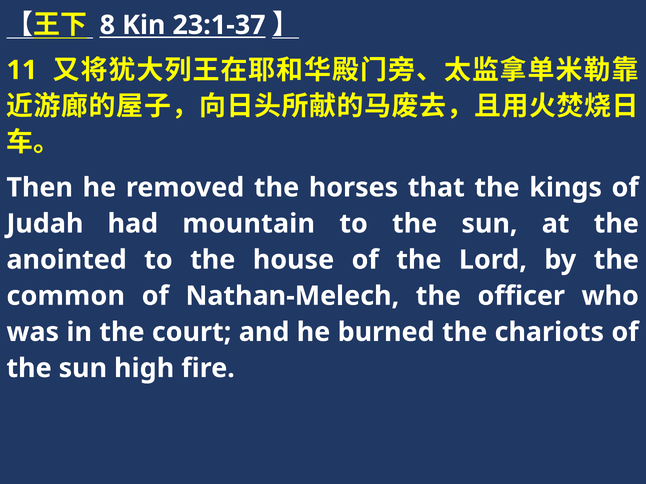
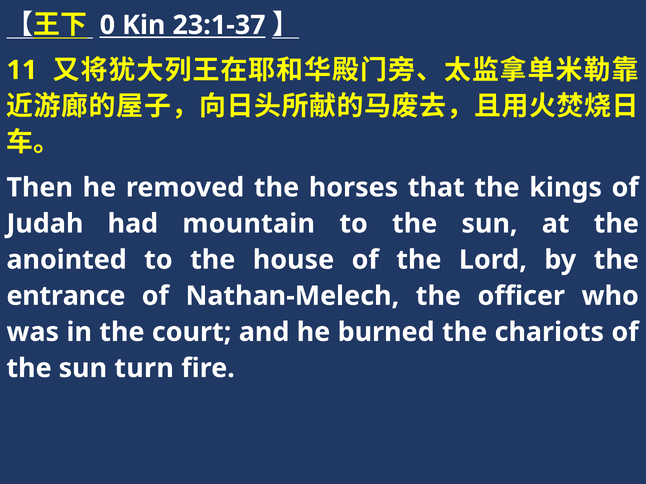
8: 8 -> 0 (107, 25)
common: common -> entrance (66, 296)
high: high -> turn (144, 369)
